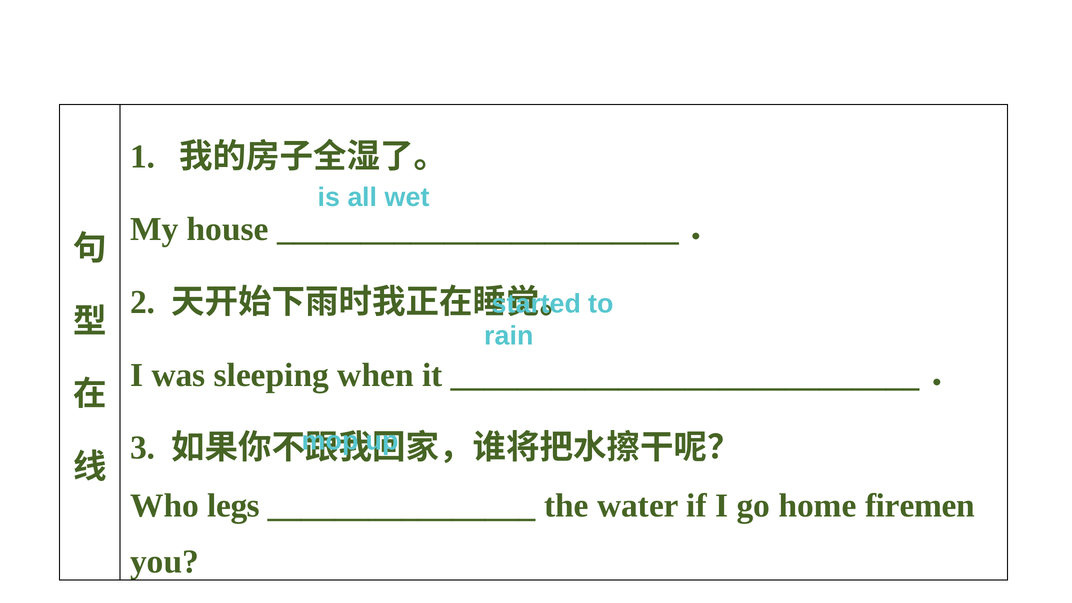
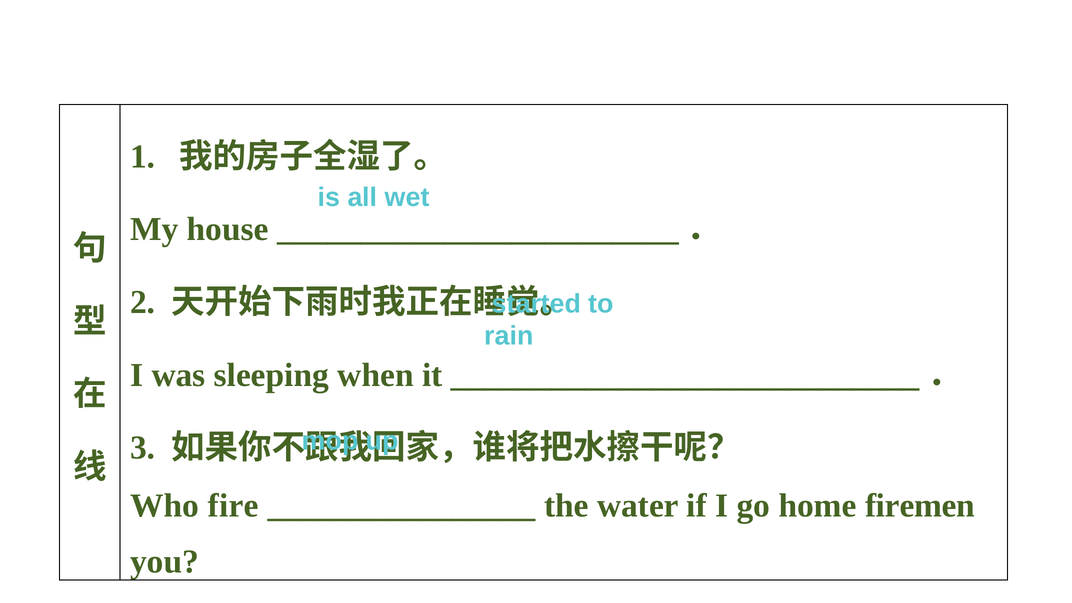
legs: legs -> fire (233, 506)
